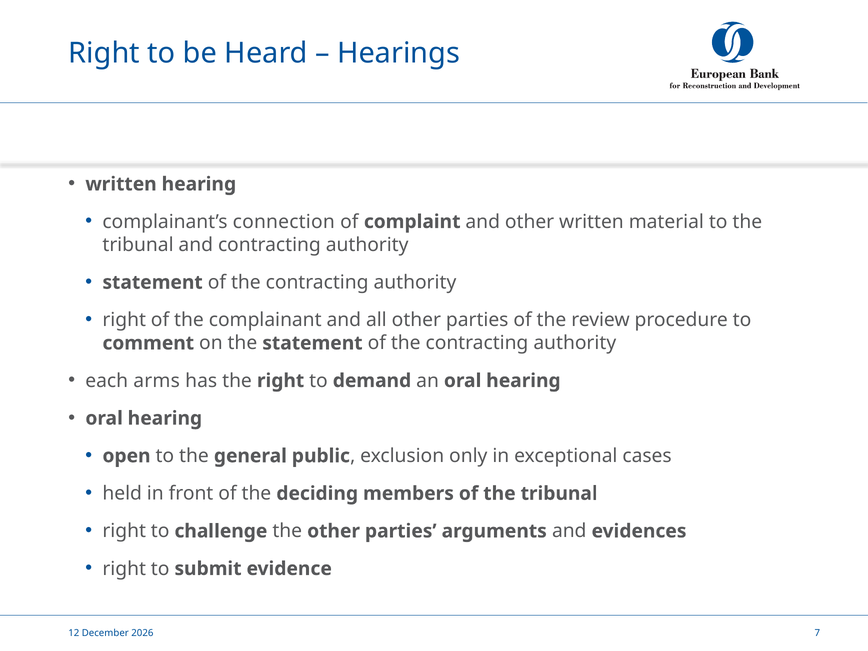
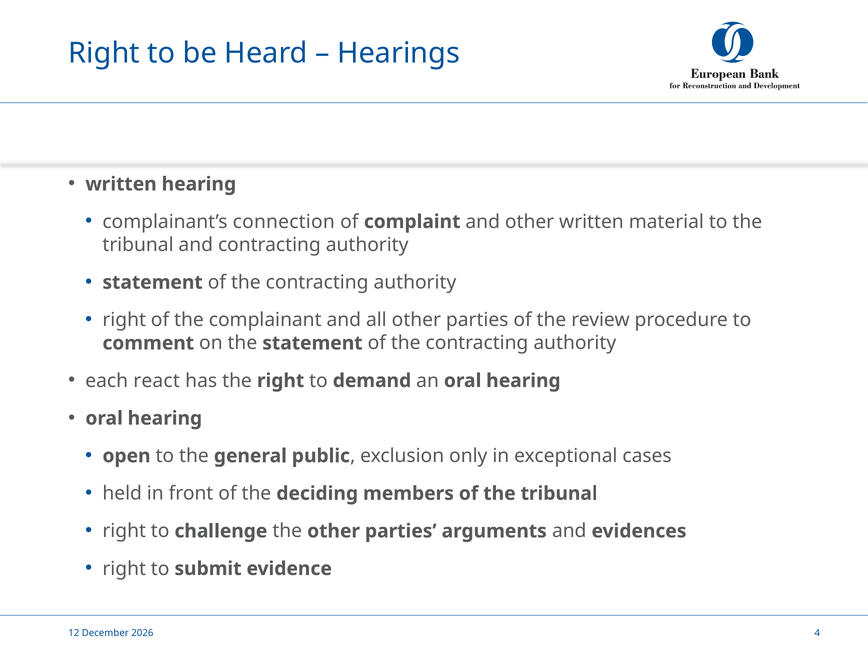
arms: arms -> react (157, 381)
7: 7 -> 4 (817, 633)
